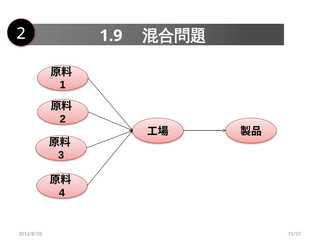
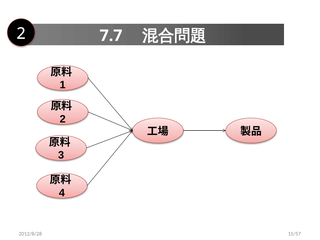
1.9: 1.9 -> 7.7 (111, 36)
